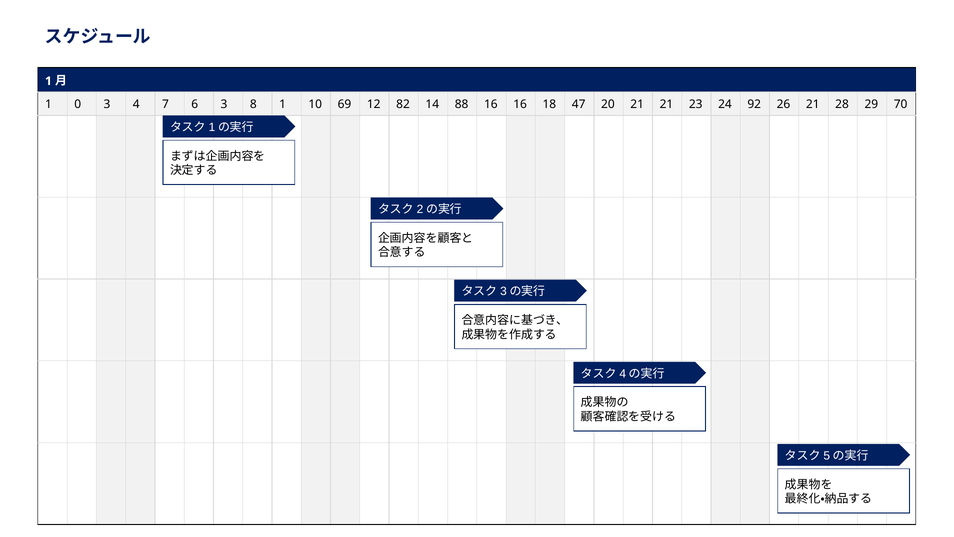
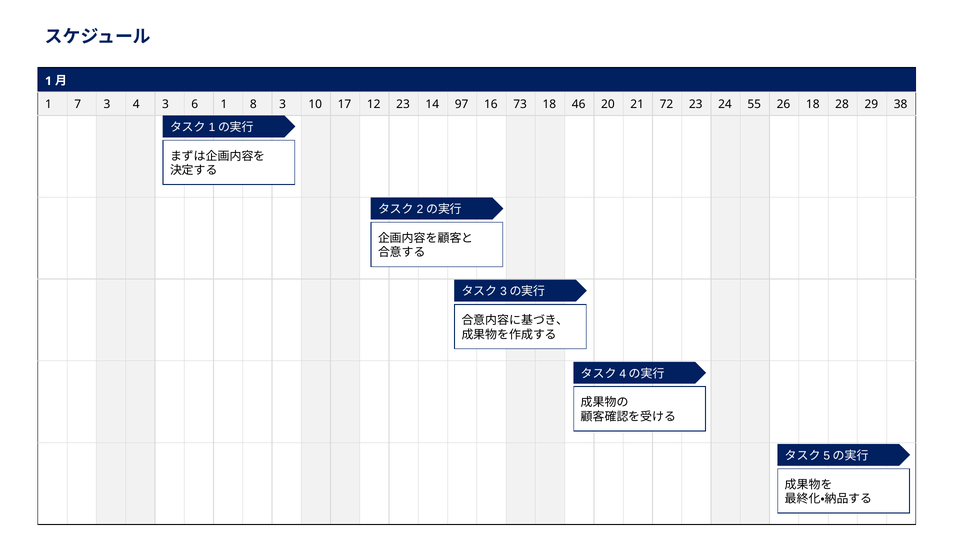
0: 0 -> 7 (78, 104)
4 7: 7 -> 3 (165, 104)
6 3: 3 -> 1 (224, 104)
8 1: 1 -> 3 (283, 104)
69: 69 -> 17 (344, 104)
12 82: 82 -> 23 (403, 104)
88: 88 -> 97 (462, 104)
16 16: 16 -> 73 (520, 104)
47: 47 -> 46 (579, 104)
21 21: 21 -> 72 (666, 104)
92: 92 -> 55 (754, 104)
26 21: 21 -> 18 (813, 104)
70: 70 -> 38 (901, 104)
